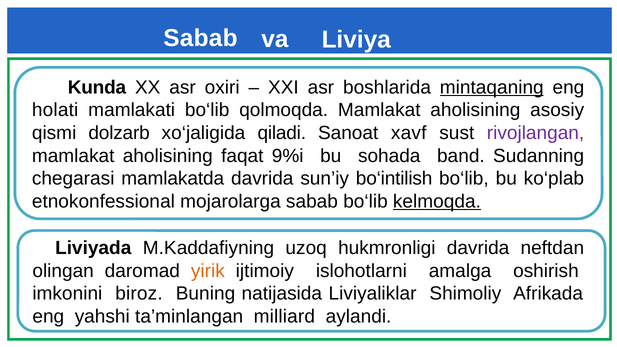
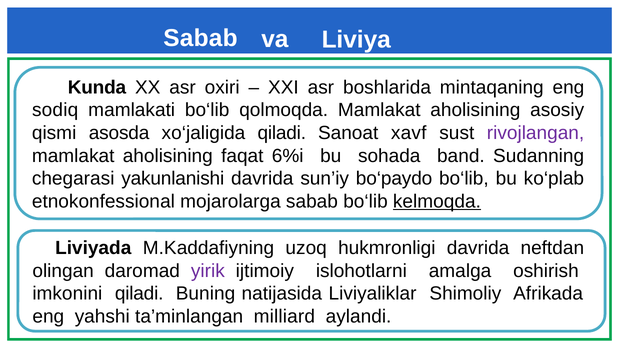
mintaqaning underline: present -> none (492, 87)
holati: holati -> sodiq (55, 110)
dolzarb: dolzarb -> asosda (119, 133)
9%i: 9%i -> 6%i (288, 156)
mamlakatda: mamlakatda -> yakunlanishi (173, 179)
bo‘intilish: bo‘intilish -> bo‘paydo (394, 179)
yirik colour: orange -> purple (208, 271)
imkonini biroz: biroz -> qiladi (139, 294)
